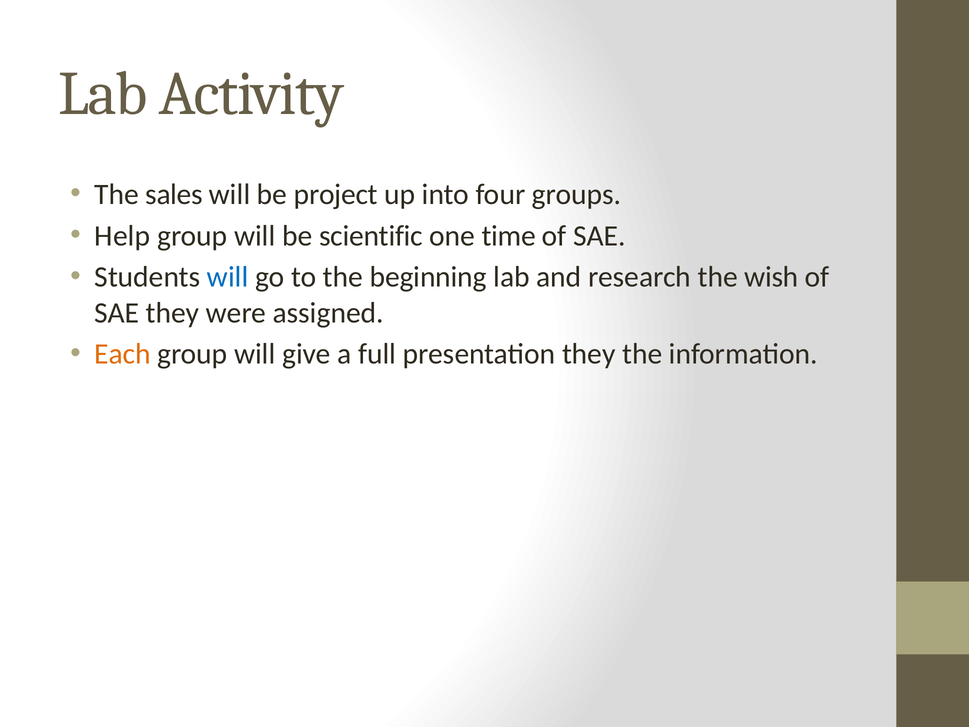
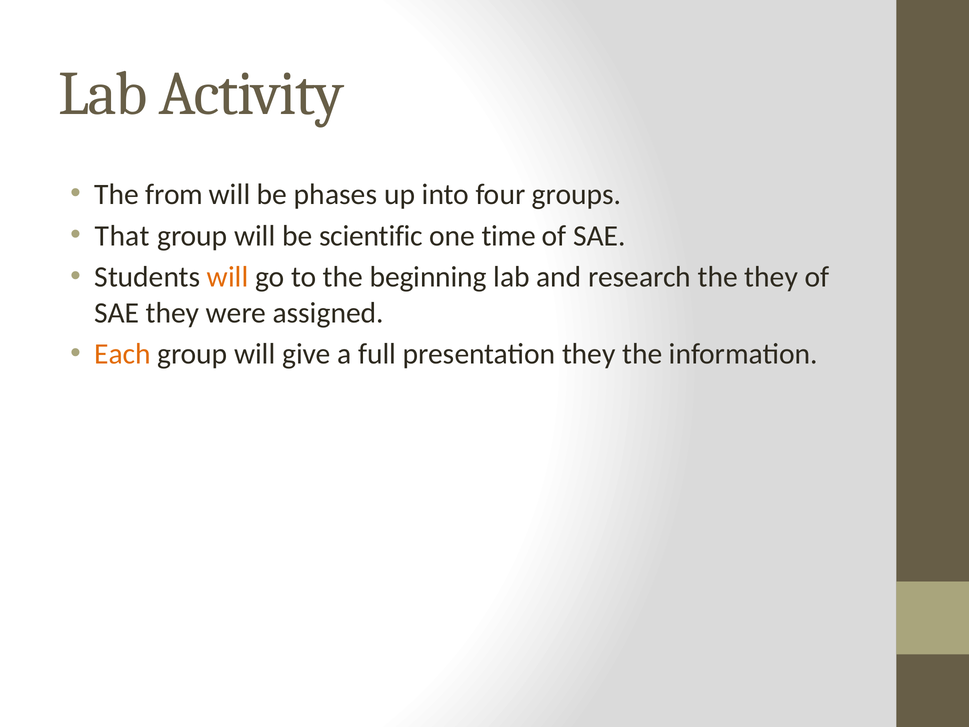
sales: sales -> from (174, 194)
project: project -> phases (336, 194)
Help: Help -> That (122, 236)
will colour: blue -> orange (228, 277)
the wish: wish -> they (771, 277)
